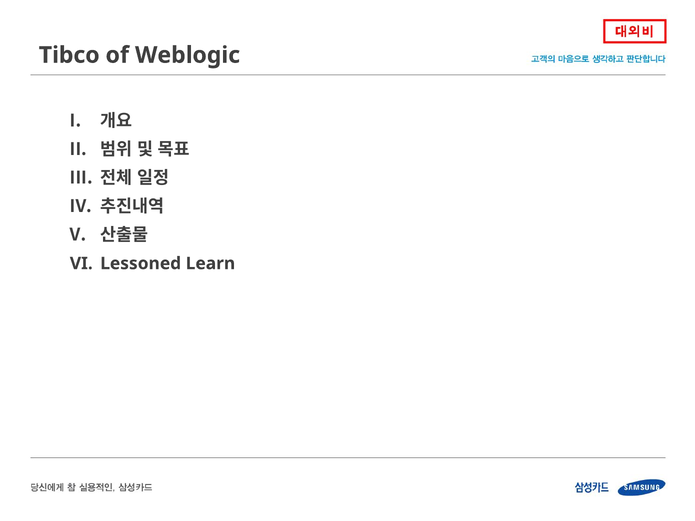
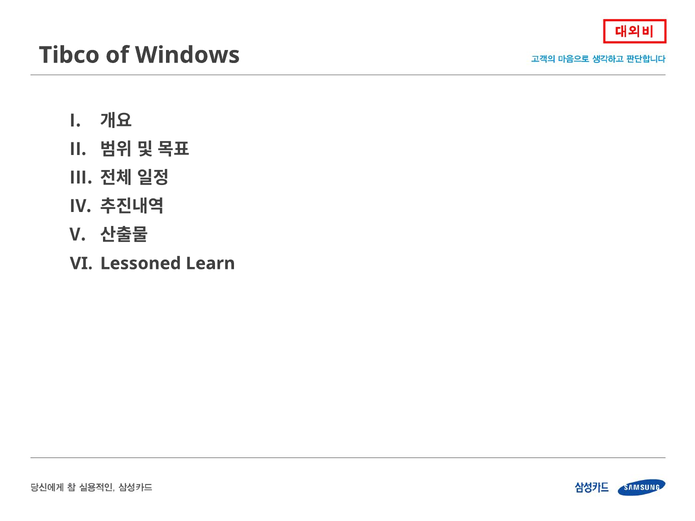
Weblogic: Weblogic -> Windows (188, 55)
